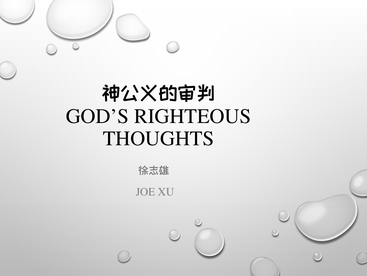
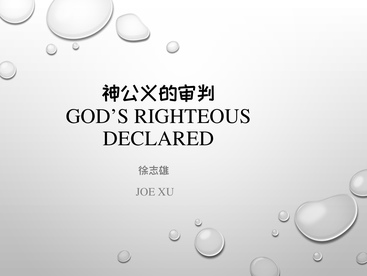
THOUGHTS: THOUGHTS -> DECLARED (158, 138)
